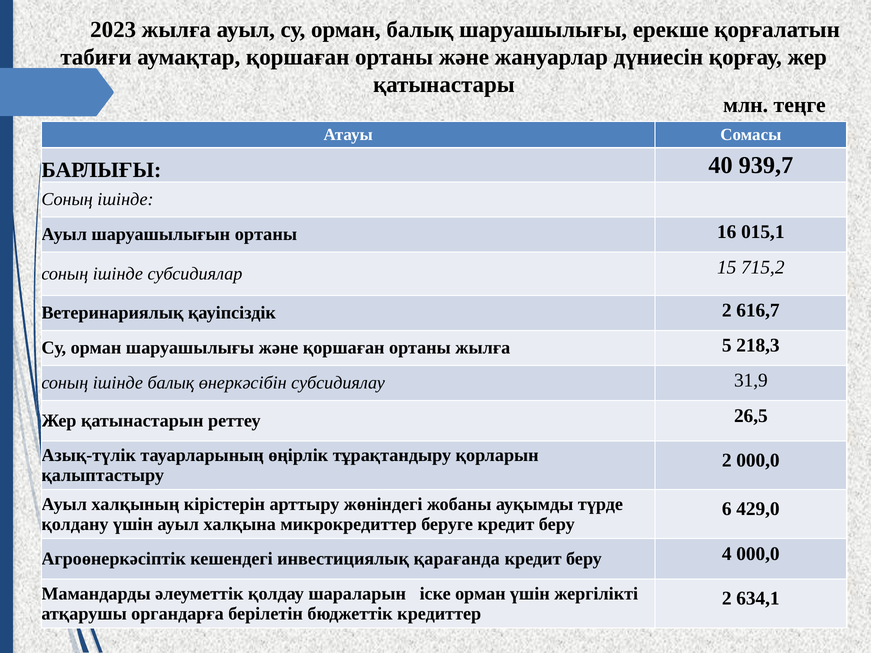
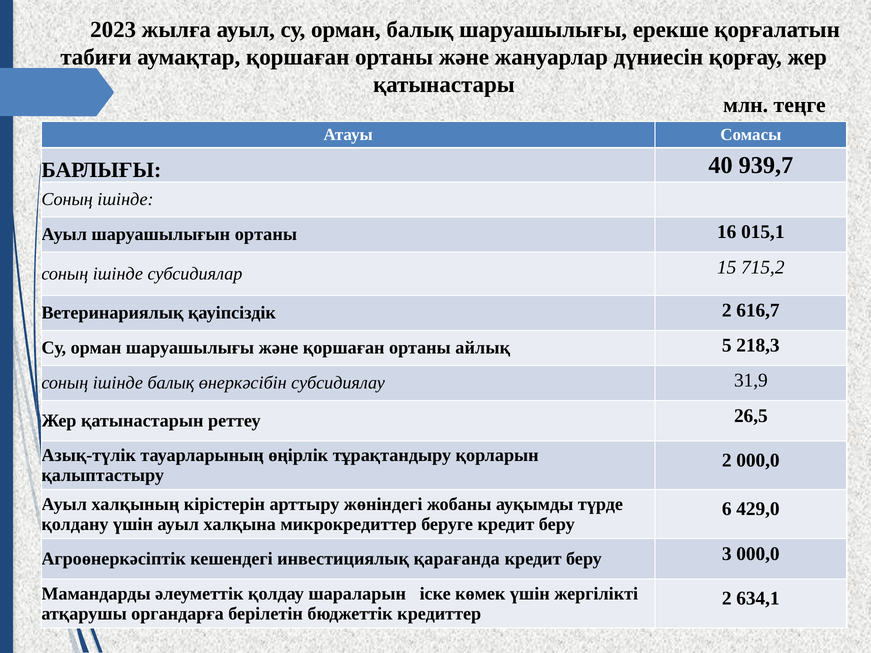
ортаны жылға: жылға -> айлық (483, 348)
4: 4 -> 3 (727, 554)
іске орман: орман -> көмек (480, 594)
